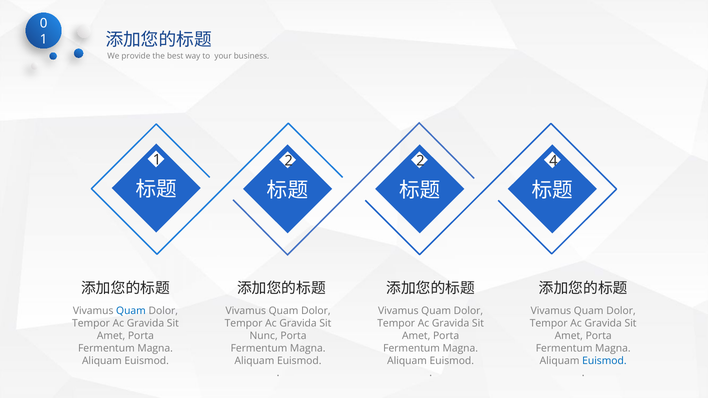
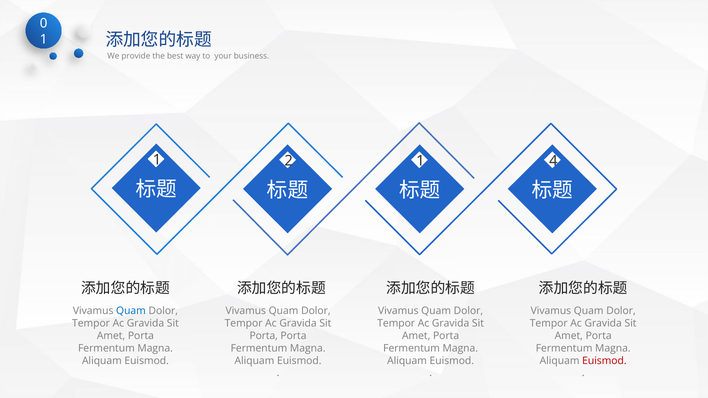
2 2: 2 -> 1 (420, 161)
Nunc: Nunc -> Porta (264, 336)
Euismod colour: blue -> red (604, 361)
